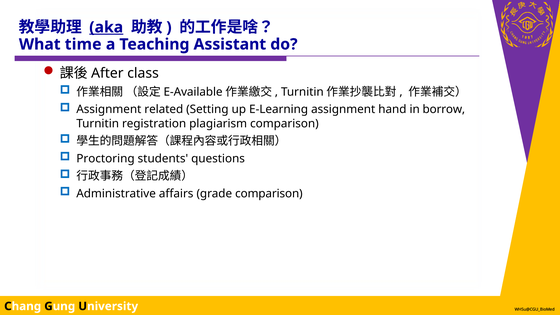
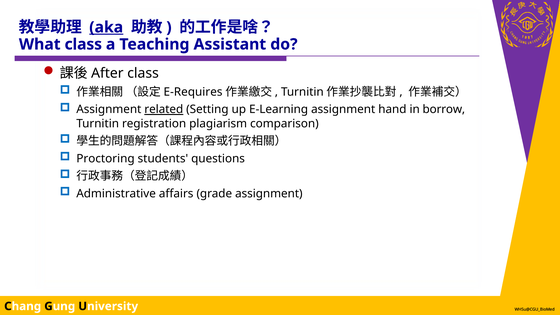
What time: time -> class (83, 44)
E-Available: E-Available -> E-Requires (193, 92)
related underline: none -> present (164, 109)
grade comparison: comparison -> assignment (269, 194)
